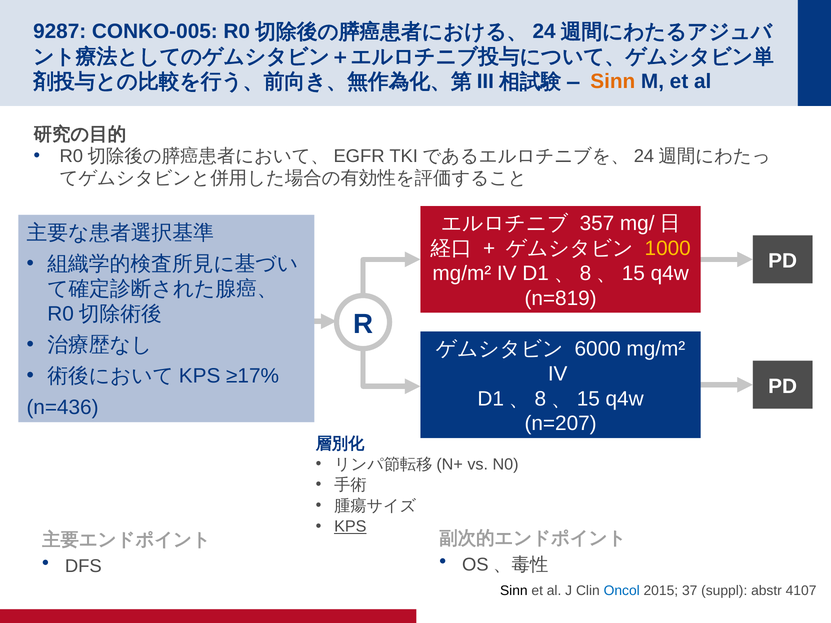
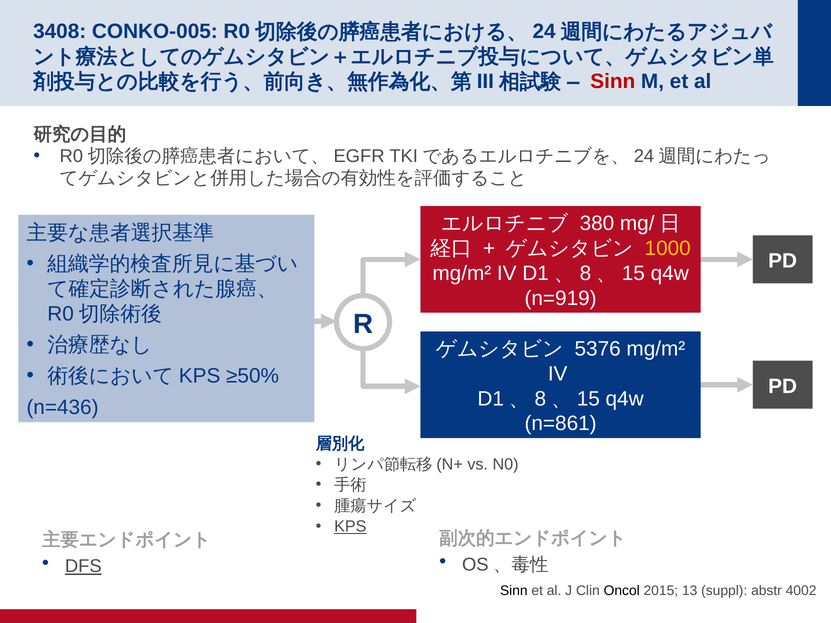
9287: 9287 -> 3408 (60, 32)
Sinn colour: orange -> red (613, 81)
357: 357 -> 380 (597, 224)
n=819: n=819 -> n=919 (561, 298)
6000: 6000 -> 5376 (598, 349)
≥17%: ≥17% -> ≥50% (253, 376)
n=207: n=207 -> n=861 (561, 424)
DFS underline: none -> present (83, 567)
Oncol colour: blue -> black (622, 591)
37: 37 -> 13 (690, 591)
4107: 4107 -> 4002 (801, 591)
